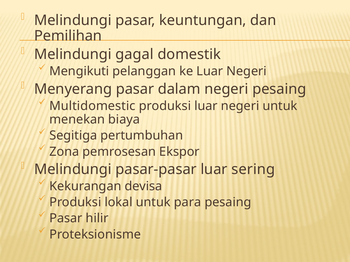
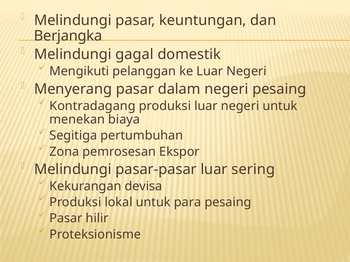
Pemilihan: Pemilihan -> Berjangka (68, 36)
Multidomestic: Multidomestic -> Kontradagang (92, 106)
